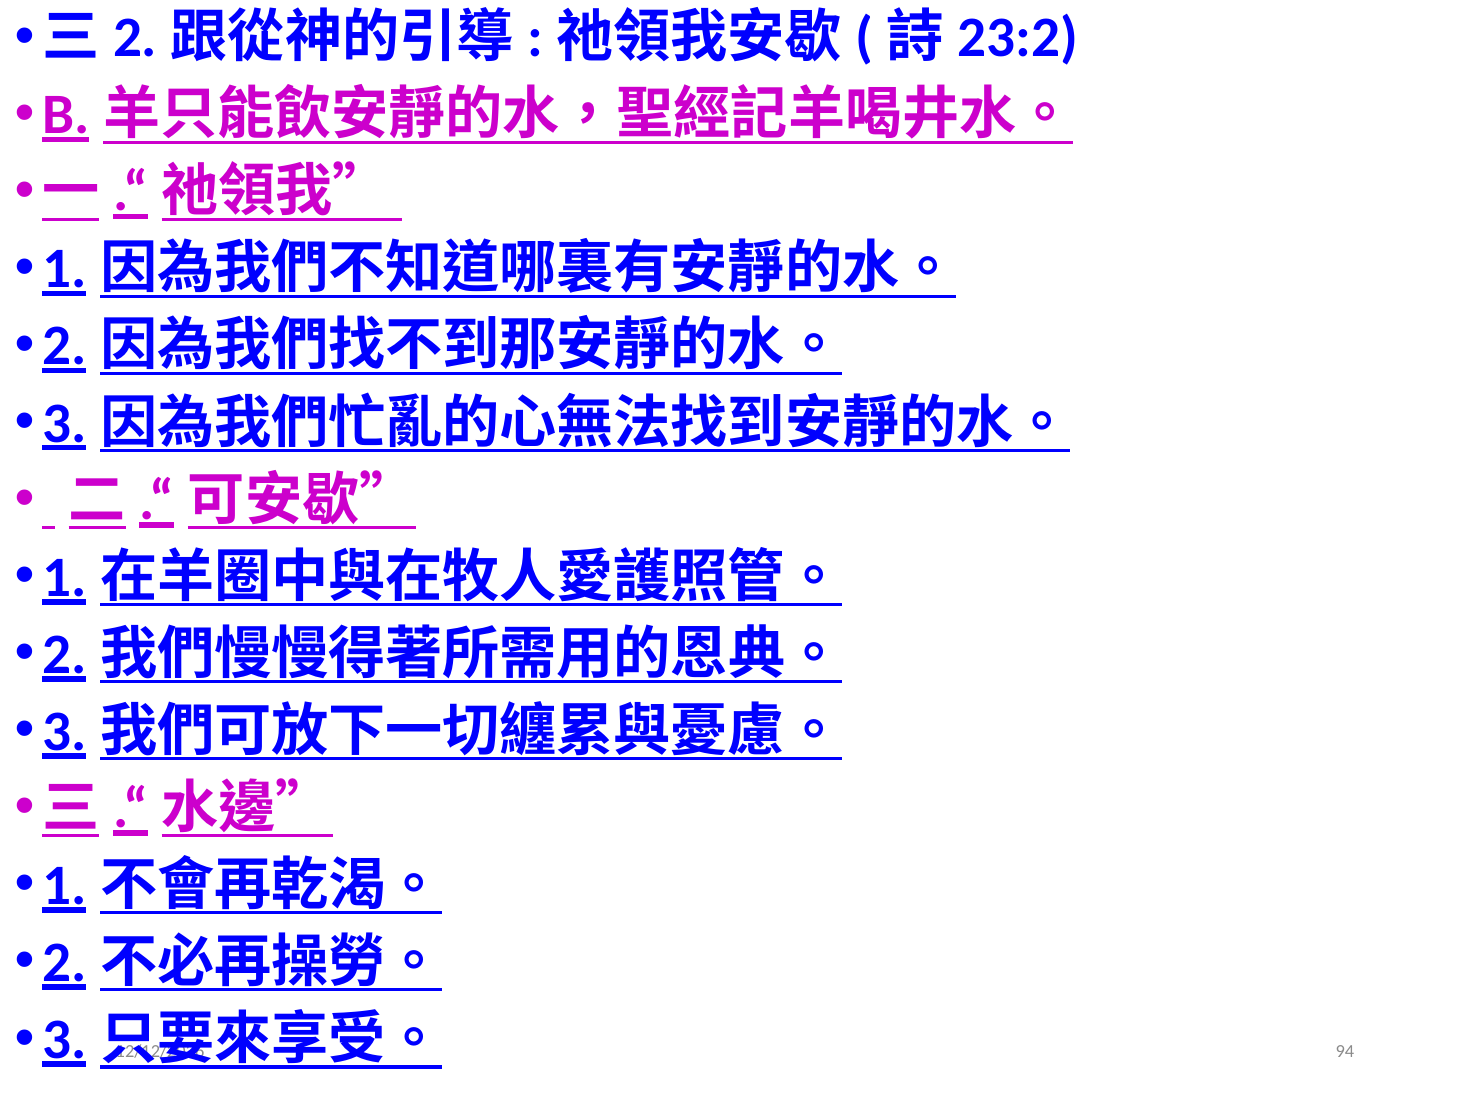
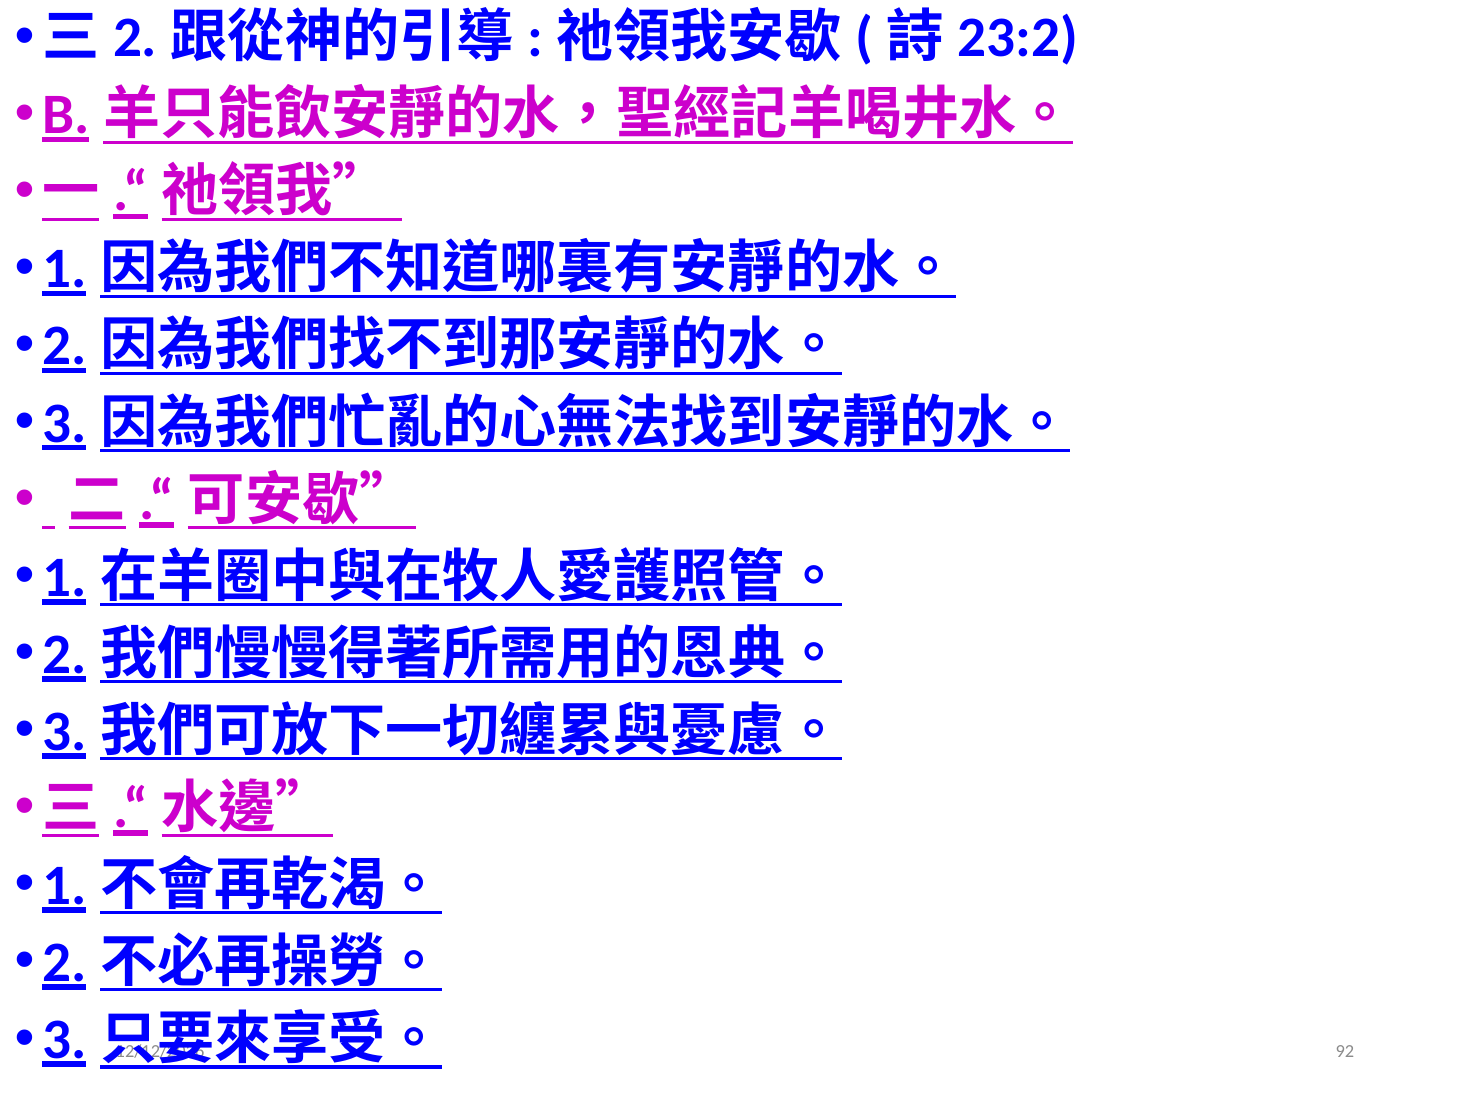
94: 94 -> 92 (1345, 1052)
